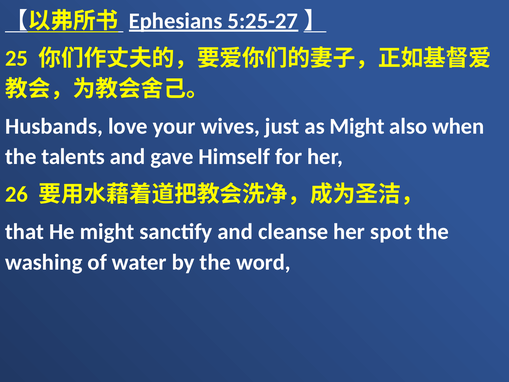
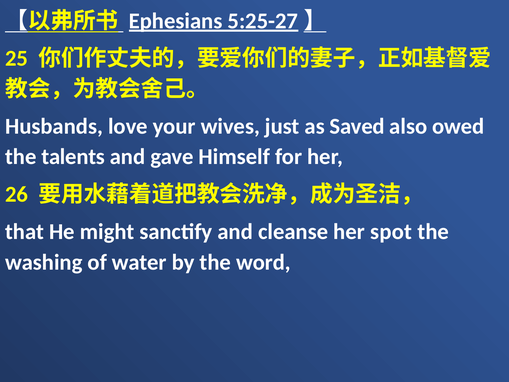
as Might: Might -> Saved (357, 126)
when: when -> owed (458, 126)
